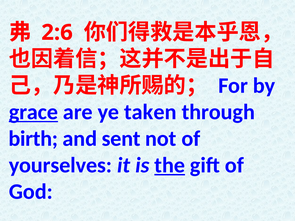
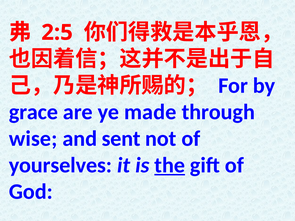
2:6: 2:6 -> 2:5 (57, 33)
grace underline: present -> none (33, 112)
taken: taken -> made (150, 112)
birth: birth -> wise (33, 139)
